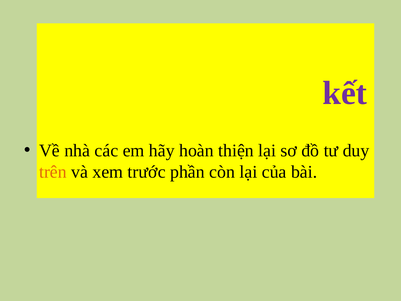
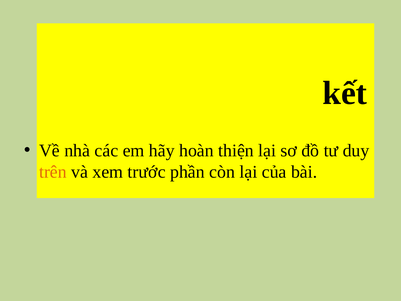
kết colour: purple -> black (345, 93)
